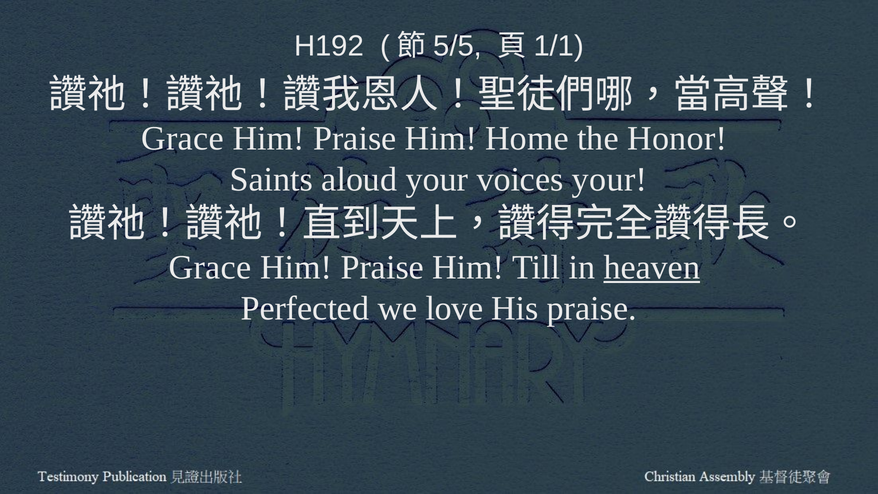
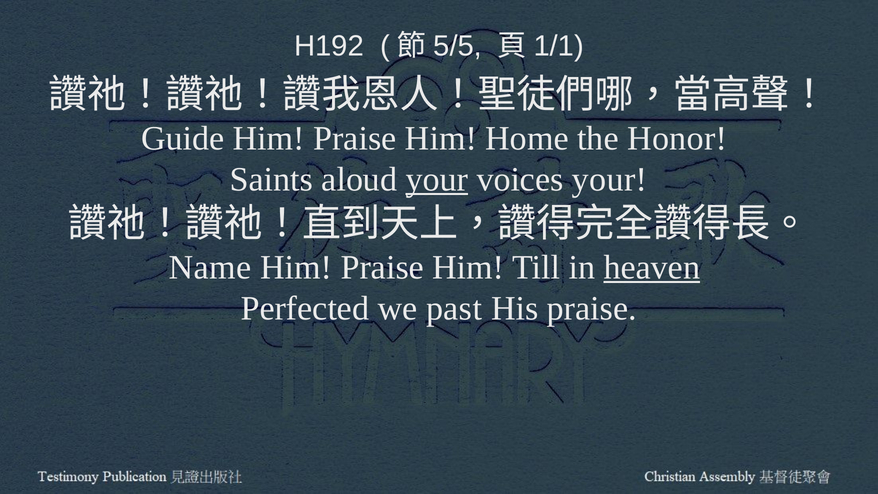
Grace: Grace -> Guide (183, 138)
your underline: none -> present (437, 179)
Grace: Grace -> Name (210, 267)
love: love -> past (454, 308)
